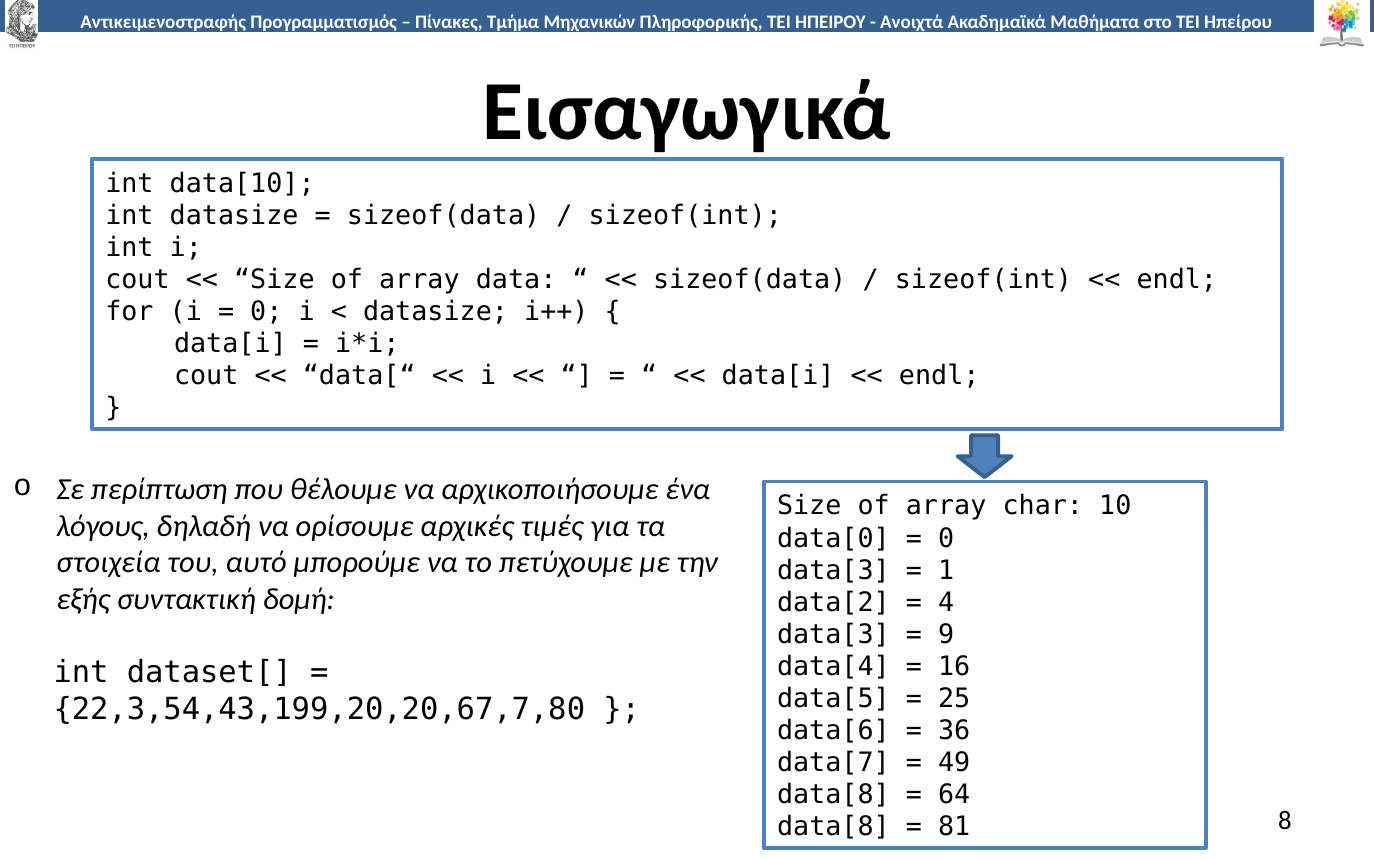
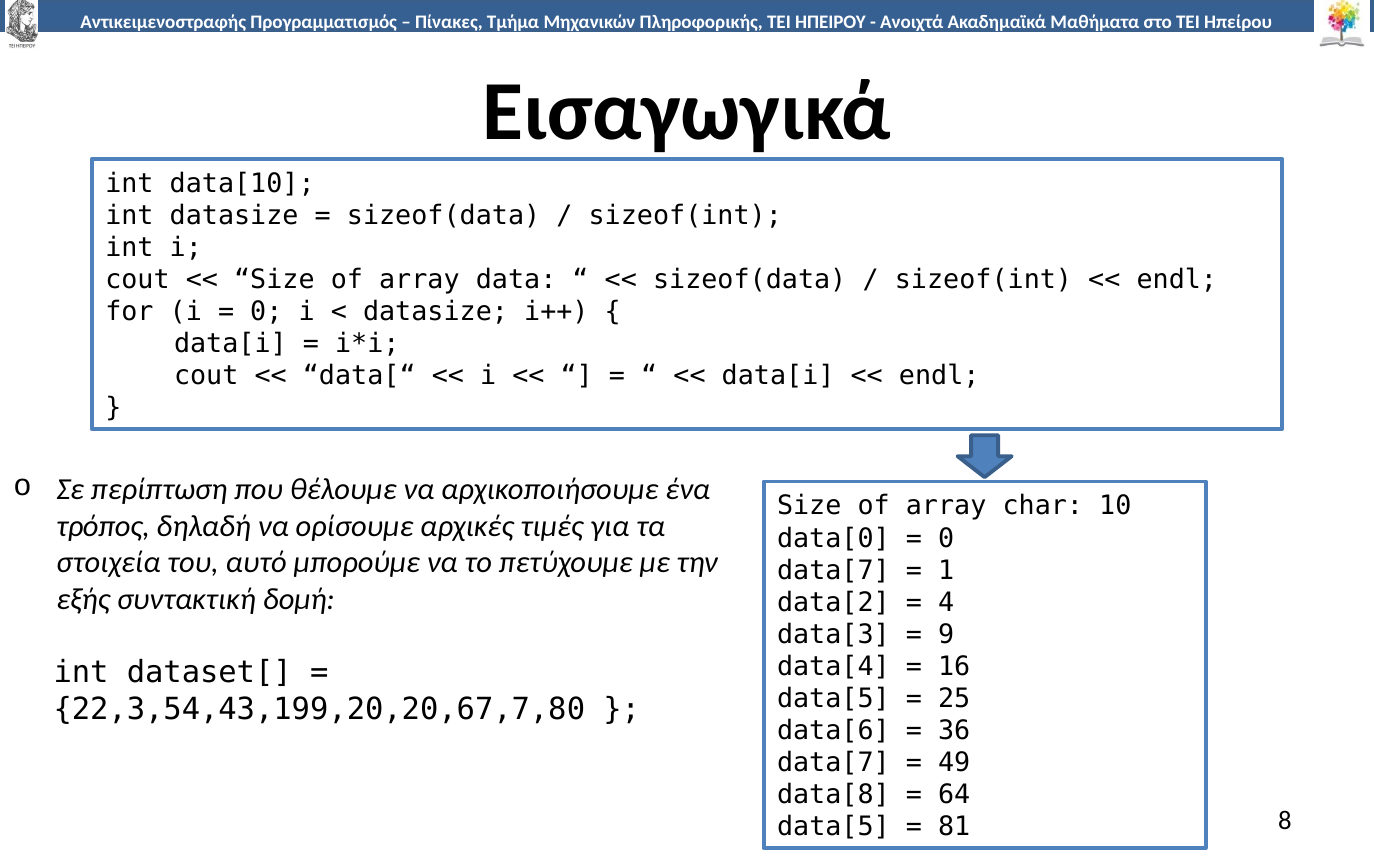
λόγους: λόγους -> τρόπος (103, 526)
data[3: data[3 -> data[7 (833, 570)
data[8: data[8 -> data[5 (833, 827)
